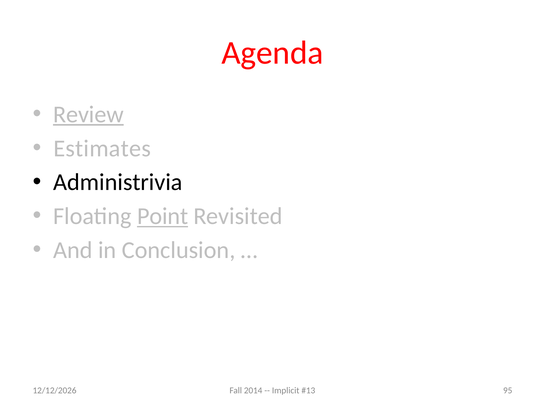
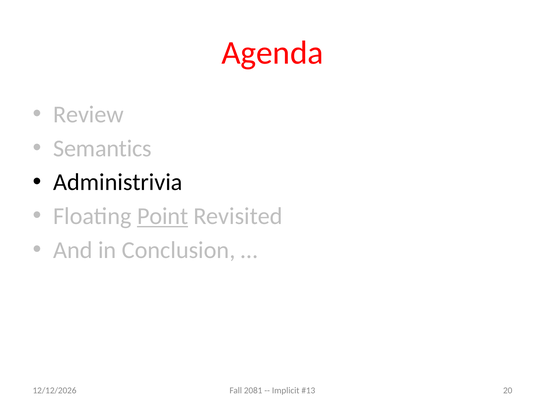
Review underline: present -> none (88, 114)
Estimates: Estimates -> Semantics (102, 148)
2014: 2014 -> 2081 (253, 390)
95: 95 -> 20 (508, 390)
